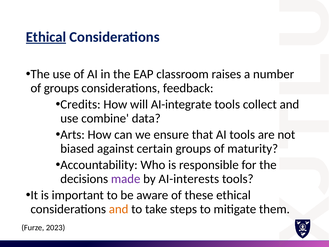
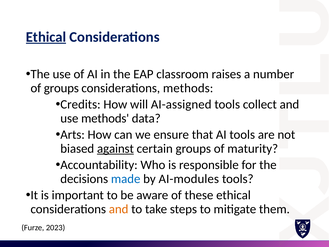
considerations feedback: feedback -> methods (188, 88)
AI-integrate: AI-integrate -> AI-assigned (181, 104)
use combine: combine -> methods (105, 118)
against underline: none -> present (115, 148)
made colour: purple -> blue (126, 179)
AI-interests: AI-interests -> AI-modules (189, 179)
